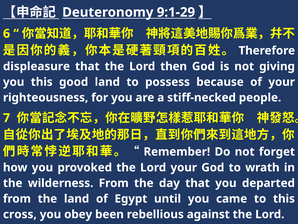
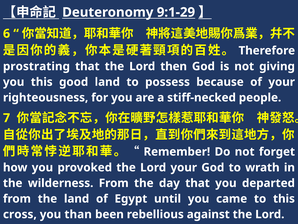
displeasure: displeasure -> prostrating (36, 66)
obey: obey -> than (78, 214)
